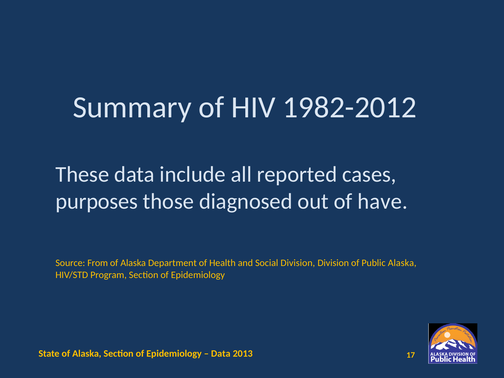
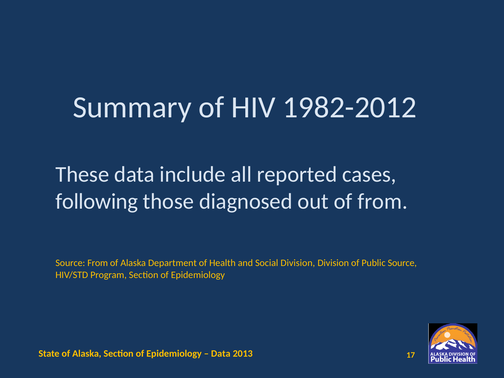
purposes: purposes -> following (97, 201)
of have: have -> from (383, 201)
Public Alaska: Alaska -> Source (402, 263)
